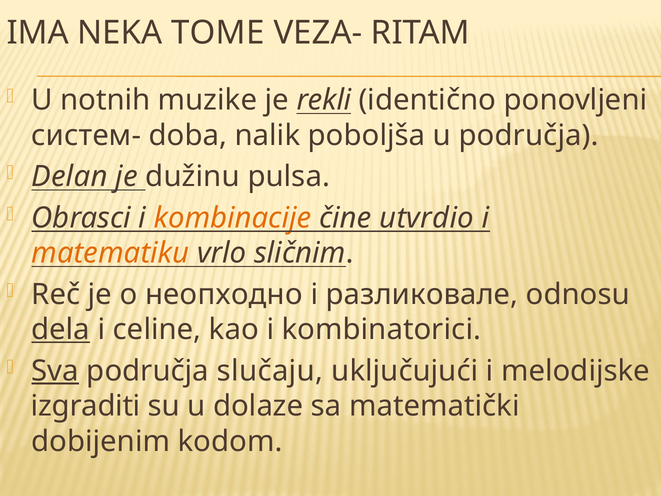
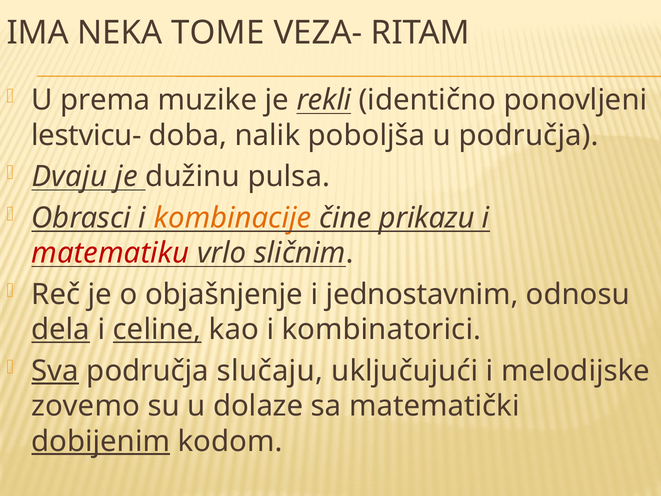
notnih: notnih -> prema (105, 100)
систем-: систем- -> lestvicu- (86, 135)
Delan: Delan -> Dvaju (69, 177)
utvrdio: utvrdio -> prikazu (427, 218)
matematiku colour: orange -> red (110, 253)
неопходно: неопходно -> objašnjenje (224, 294)
разликовале: разликовале -> jednostavnim (422, 294)
celine underline: none -> present (157, 329)
izgraditi: izgraditi -> zovemo (86, 406)
dobijenim underline: none -> present (101, 441)
